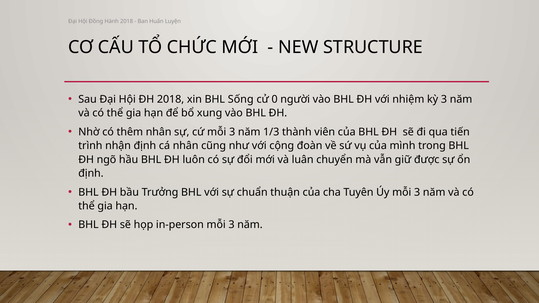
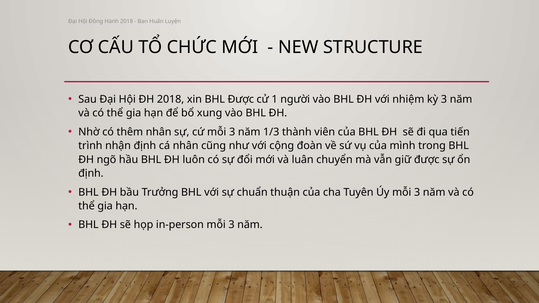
BHL Sống: Sống -> Được (241, 99)
0: 0 -> 1 (275, 99)
